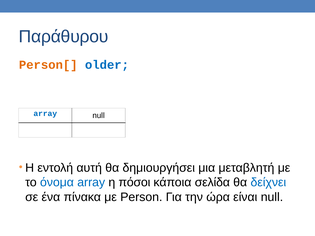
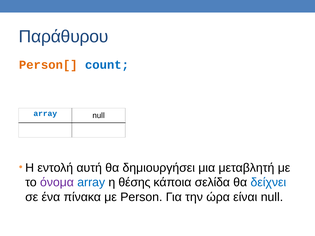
older: older -> count (107, 65)
όνομα colour: blue -> purple (57, 183)
πόσοι: πόσοι -> θέσης (134, 183)
